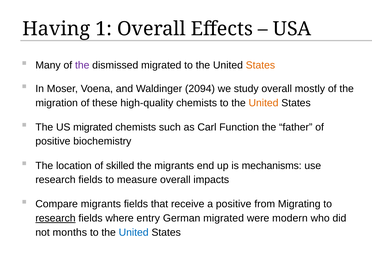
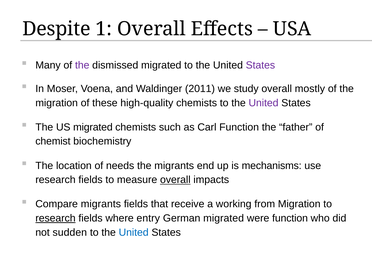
Having: Having -> Despite (56, 29)
States colour: orange -> purple (260, 65)
2094: 2094 -> 2011 (200, 89)
United colour: orange -> purple (264, 103)
positive: positive -> chemist (53, 141)
skilled: skilled -> needs (120, 166)
overall underline: none -> present (175, 180)
a positive: positive -> working (234, 204)
from Migrating: Migrating -> Migration (299, 204)
were modern: modern -> function (290, 218)
months: months -> sudden (70, 232)
